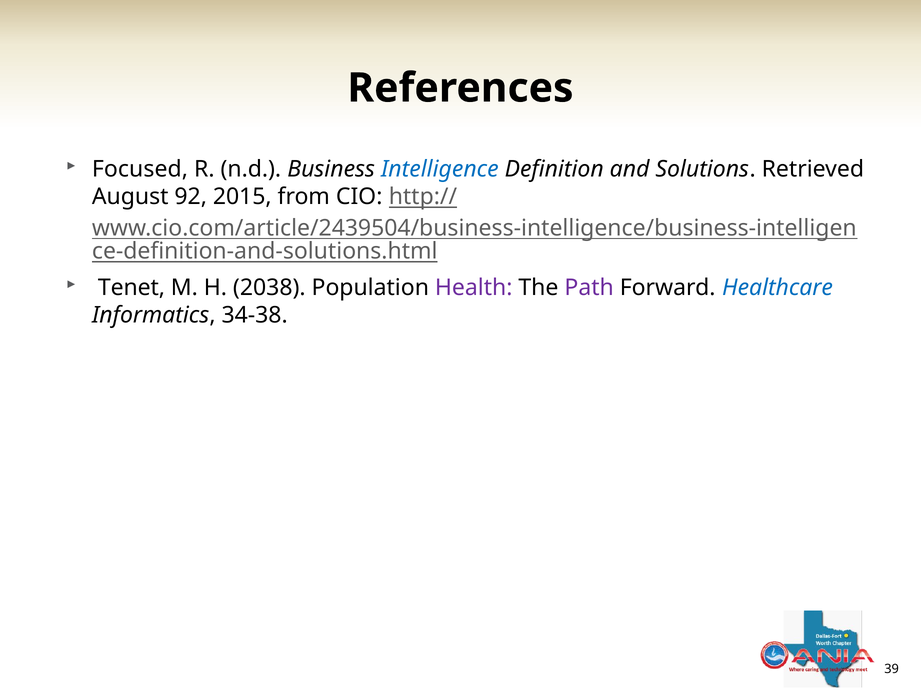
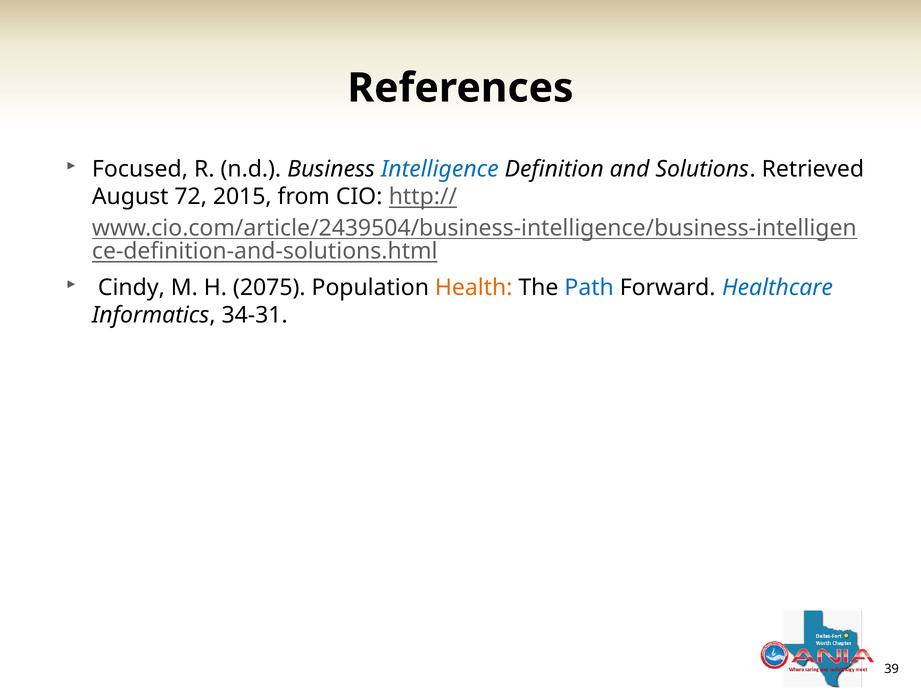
92: 92 -> 72 (191, 197)
Tenet: Tenet -> Cindy (131, 288)
2038: 2038 -> 2075 (269, 288)
Health colour: purple -> orange (474, 288)
Path colour: purple -> blue (589, 288)
34-38: 34-38 -> 34-31 (255, 315)
